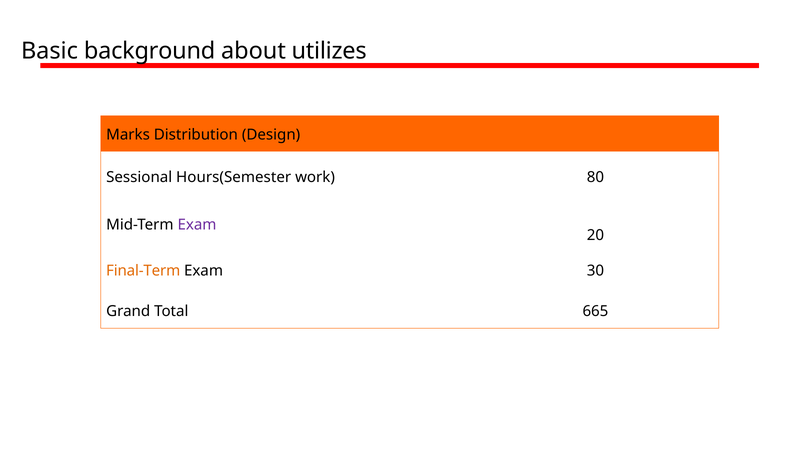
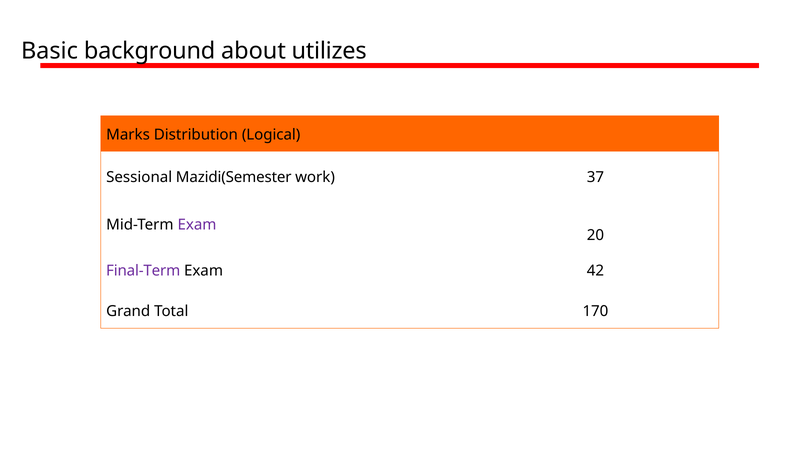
Design: Design -> Logical (271, 134)
Hours(Semester: Hours(Semester -> Mazidi(Semester (234, 177)
80: 80 -> 37 (595, 177)
Final-Term colour: orange -> purple (143, 270)
30: 30 -> 42 (595, 270)
665: 665 -> 170 (595, 311)
